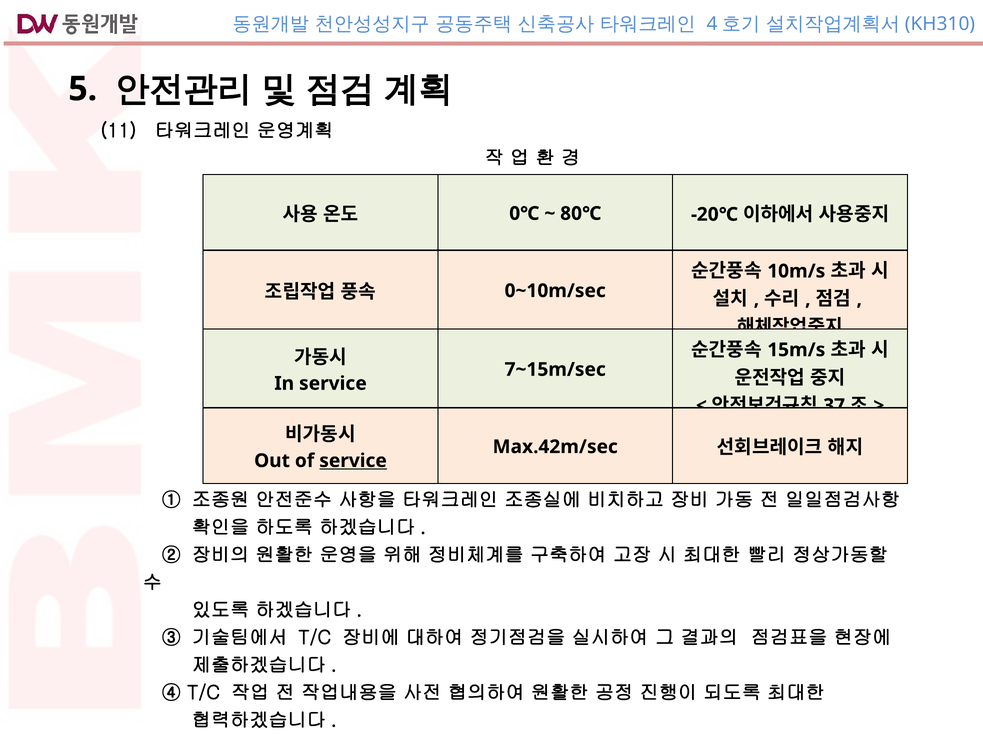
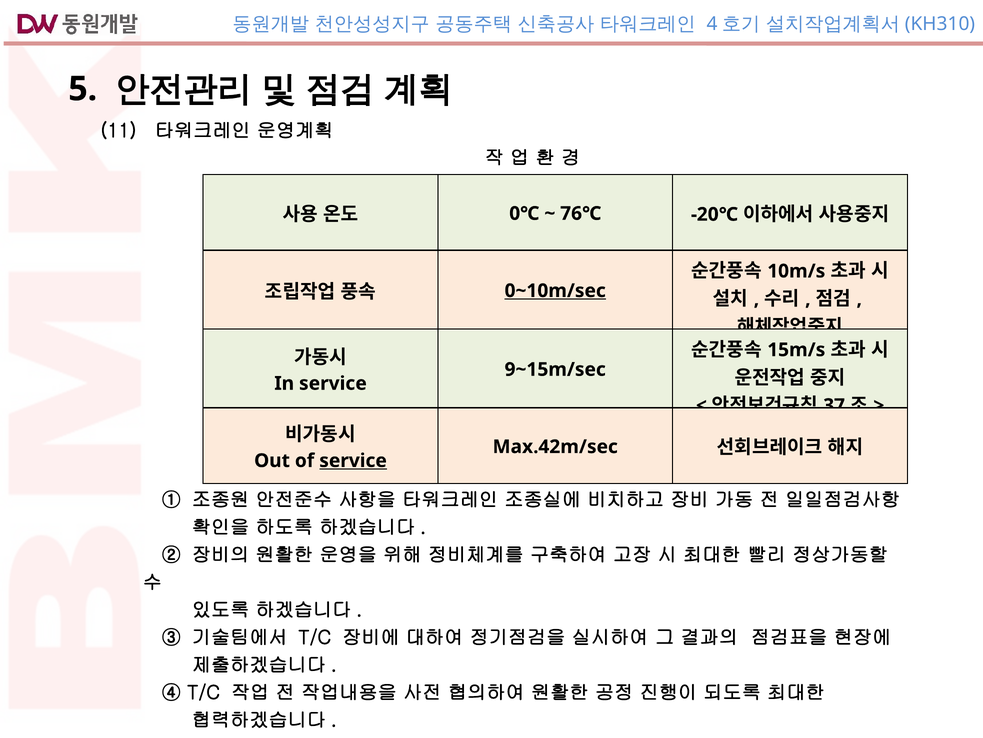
80℃: 80℃ -> 76℃ (581, 213)
0~10m/sec underline: none -> present (555, 290)
7~15m/sec: 7~15m/sec -> 9~15m/sec (555, 369)
